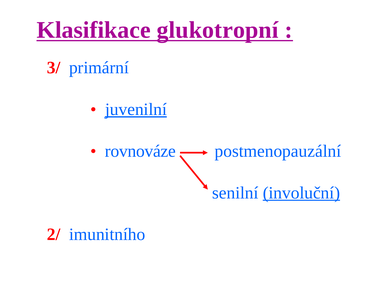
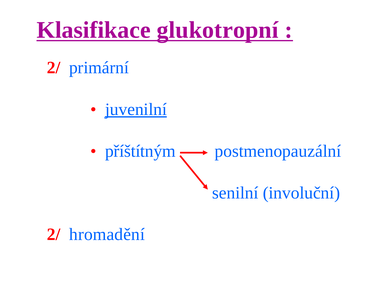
3/: 3/ -> 2/ (54, 68)
rovnováze: rovnováze -> příštítným (140, 151)
involuční underline: present -> none (301, 193)
imunitního: imunitního -> hromadění (107, 235)
